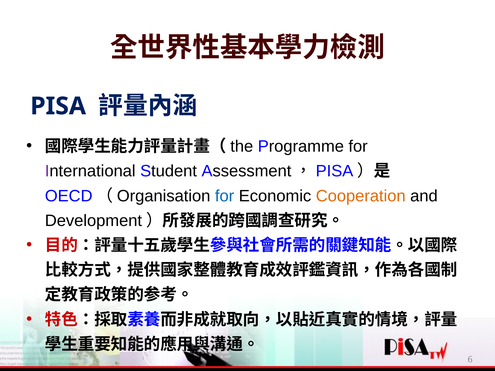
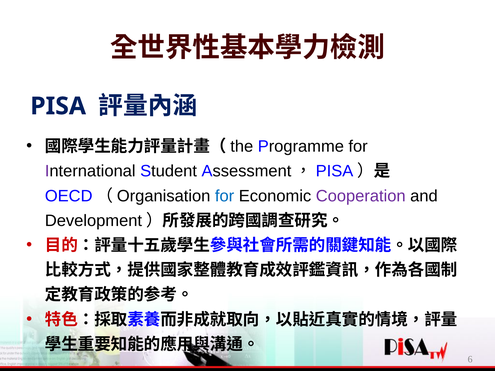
Cooperation colour: orange -> purple (361, 196)
